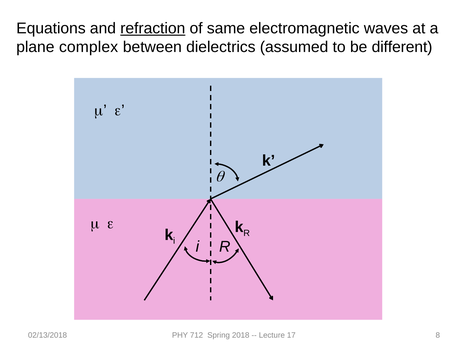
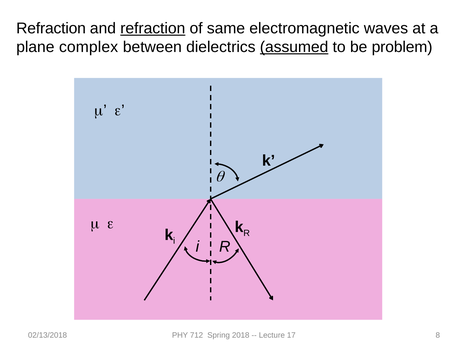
Equations: Equations -> Refraction (51, 28)
assumed underline: none -> present (294, 47)
different: different -> problem (402, 47)
